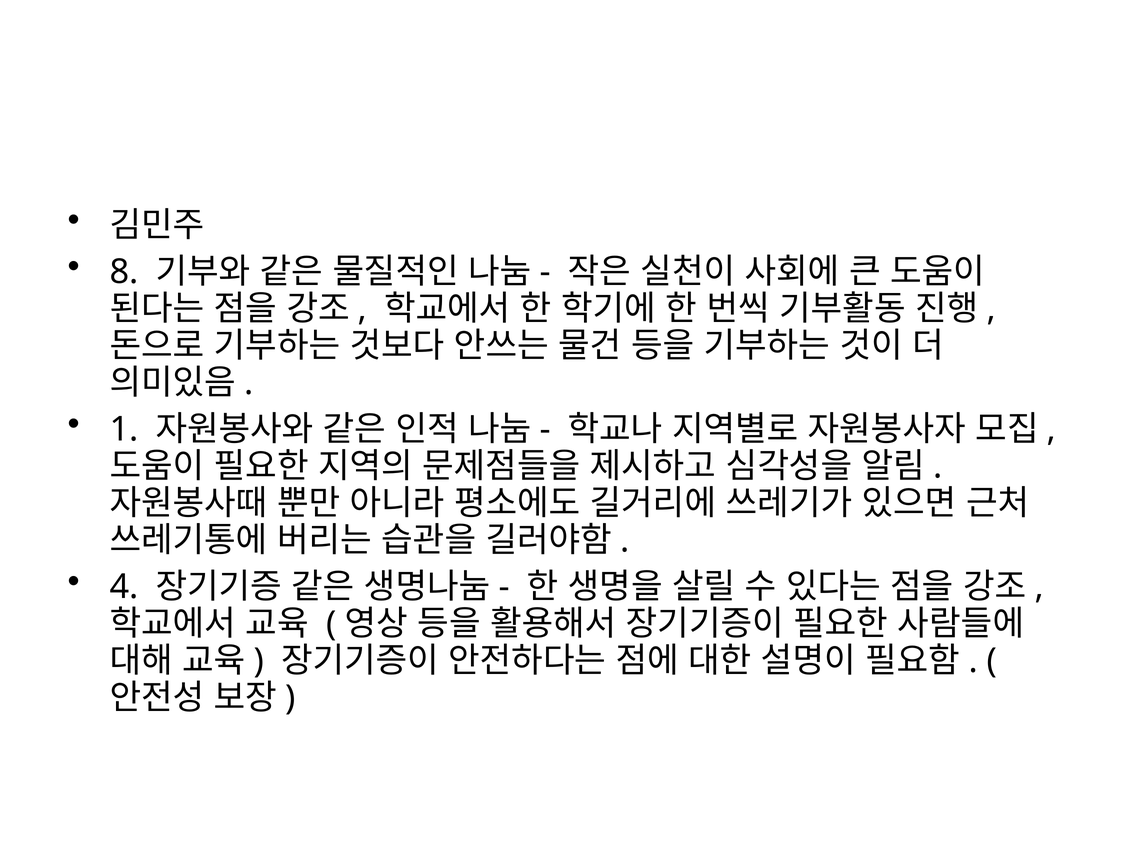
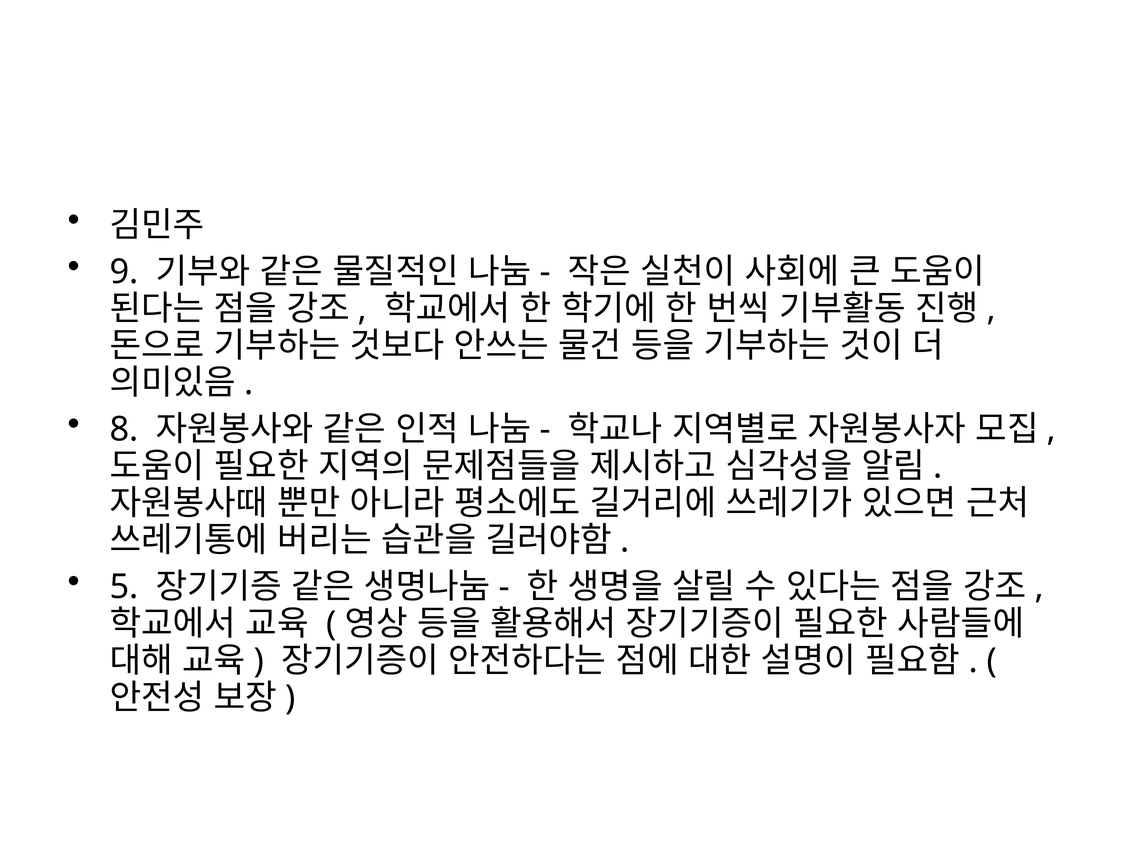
8: 8 -> 9 (124, 272)
1: 1 -> 8 (124, 429)
4: 4 -> 5 (124, 587)
